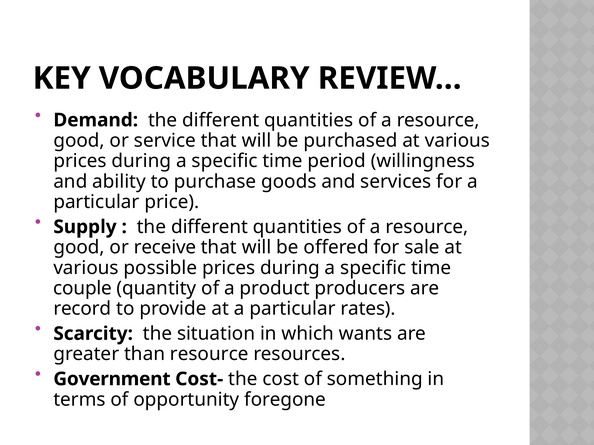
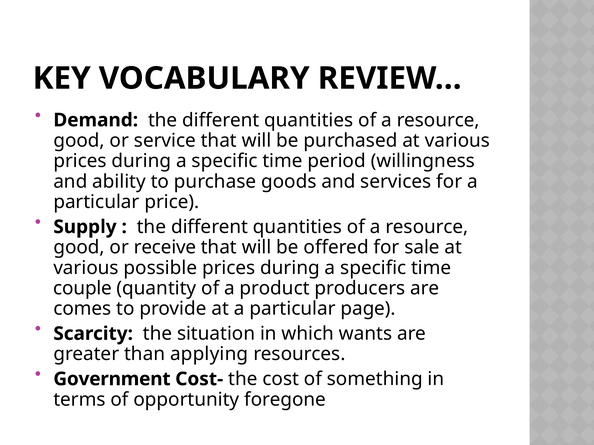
record: record -> comes (82, 309)
rates: rates -> page (368, 309)
than resource: resource -> applying (209, 354)
